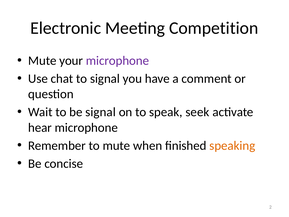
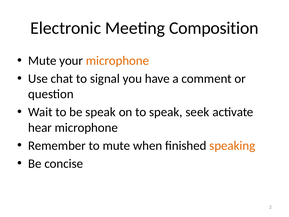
Competition: Competition -> Composition (214, 28)
microphone colour: purple -> orange (117, 61)
be signal: signal -> speak (101, 112)
